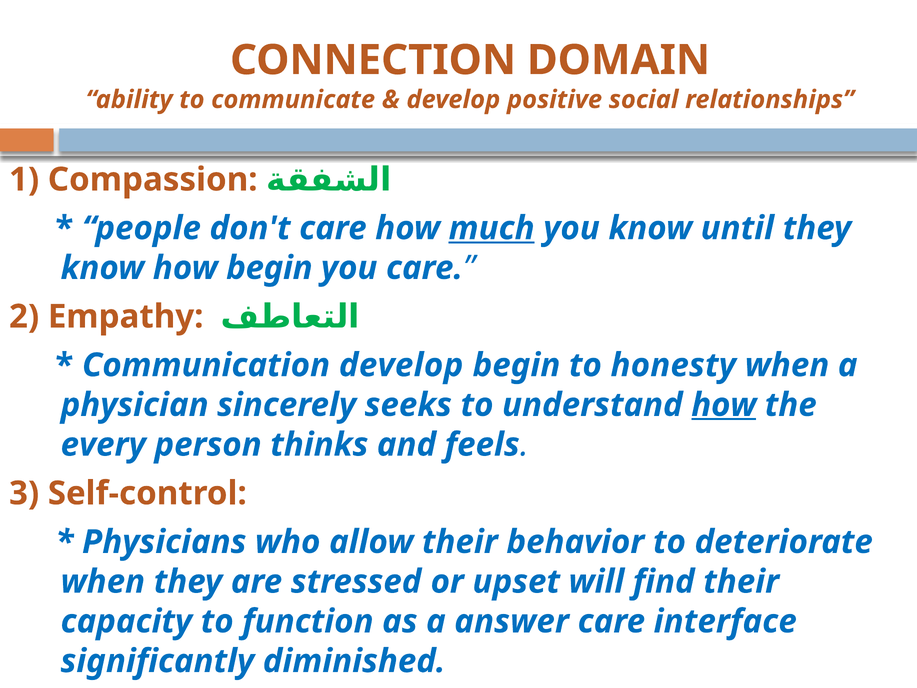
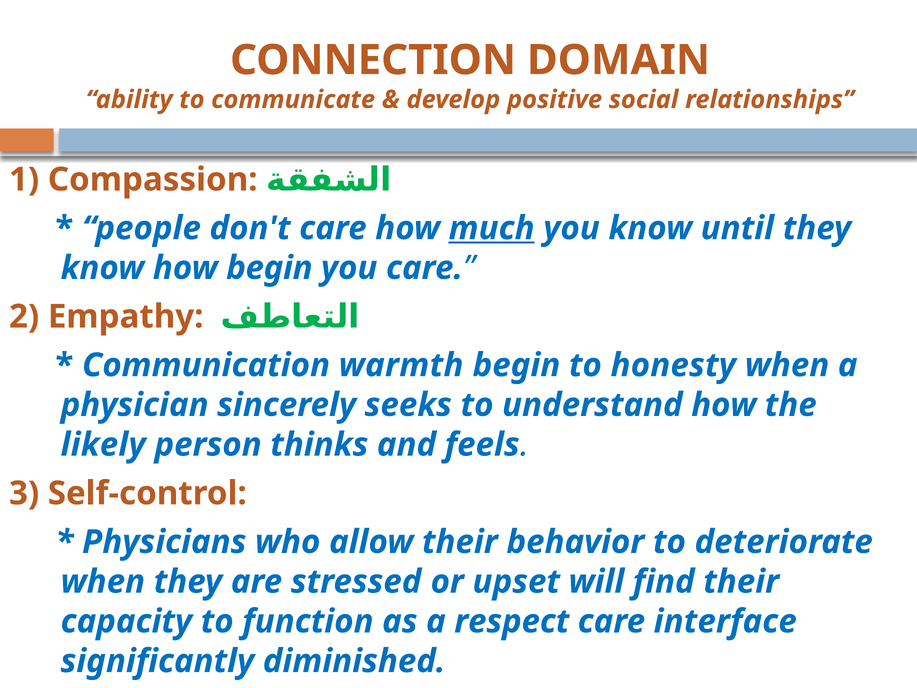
Communication develop: develop -> warmth (401, 365)
how underline: present -> none (724, 405)
every: every -> likely (103, 445)
answer: answer -> respect (512, 621)
